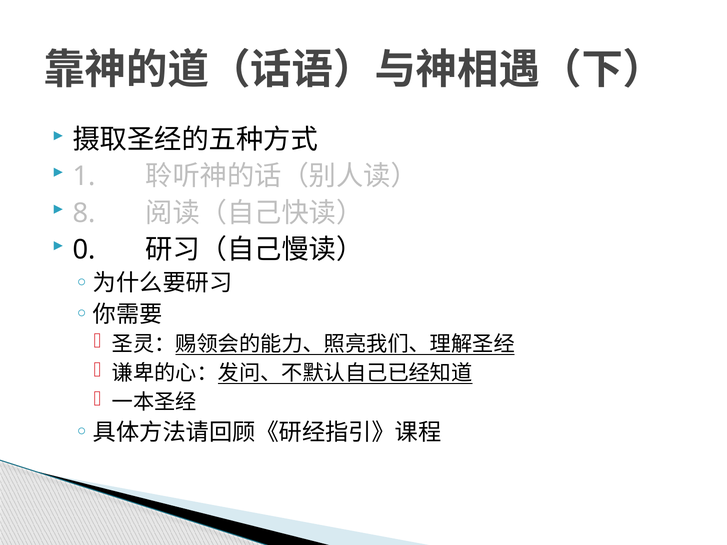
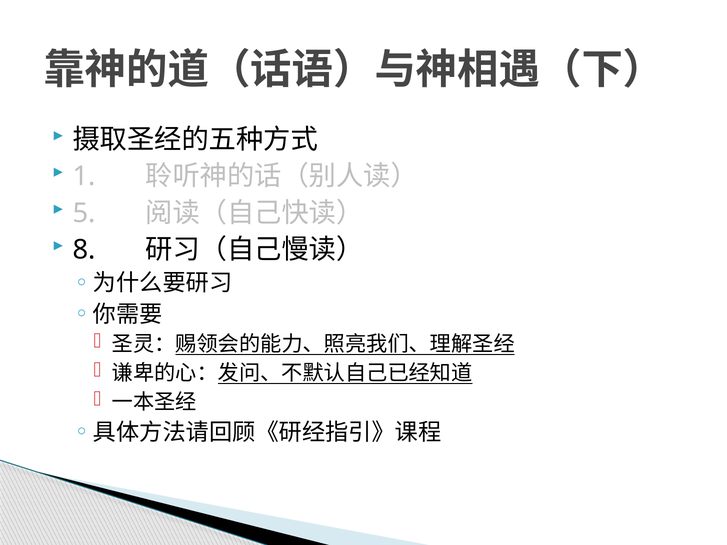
8: 8 -> 5 (84, 213)
0: 0 -> 8 (84, 250)
